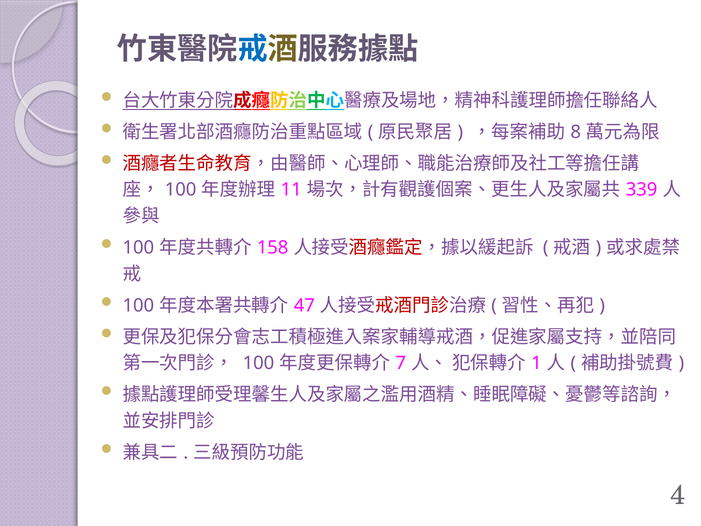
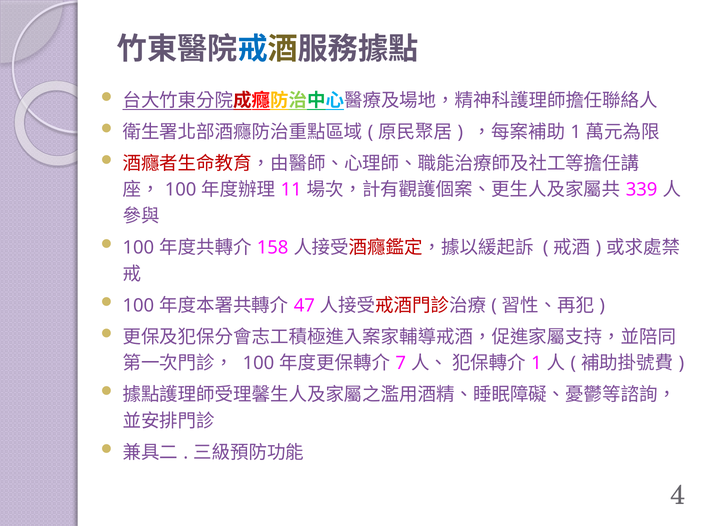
8: 8 -> 1 (576, 132)
